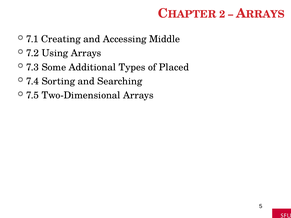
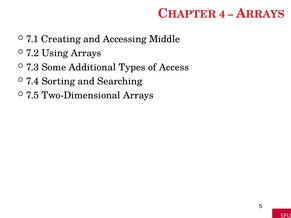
2: 2 -> 4 (222, 14)
Placed: Placed -> Access (174, 67)
